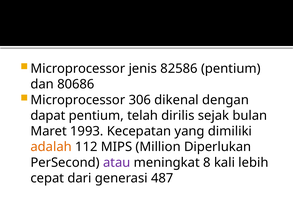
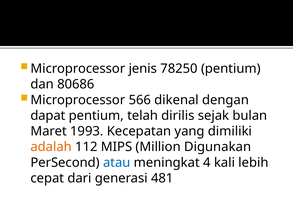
82586: 82586 -> 78250 (179, 69)
306: 306 -> 566 (140, 100)
Diperlukan: Diperlukan -> Digunakan (218, 147)
atau colour: purple -> blue (117, 162)
8: 8 -> 4 (207, 162)
487: 487 -> 481 (162, 178)
